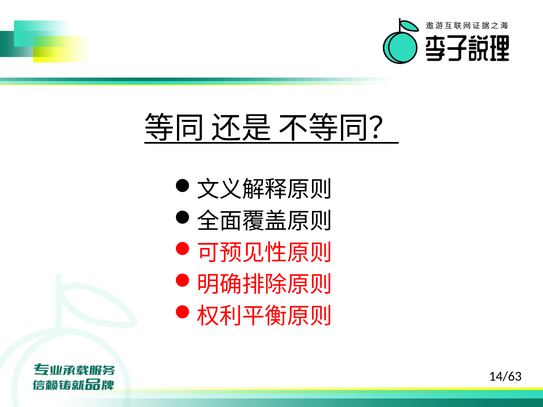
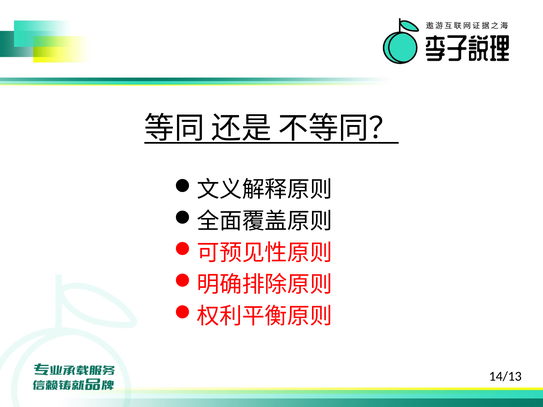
14/63: 14/63 -> 14/13 (505, 377)
